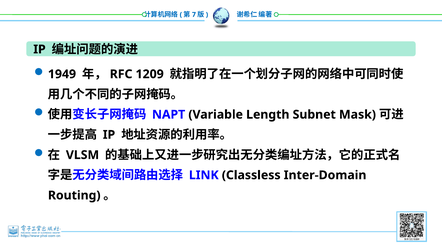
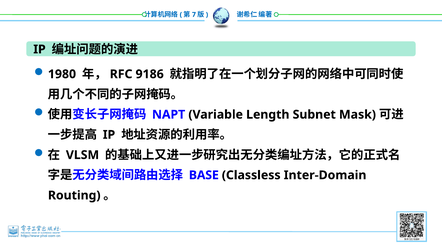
1949: 1949 -> 1980 (62, 74)
1209: 1209 -> 9186 (150, 74)
LINK: LINK -> BASE (204, 176)
